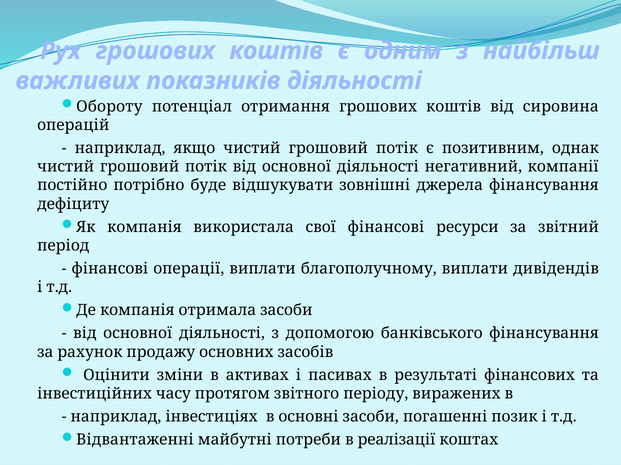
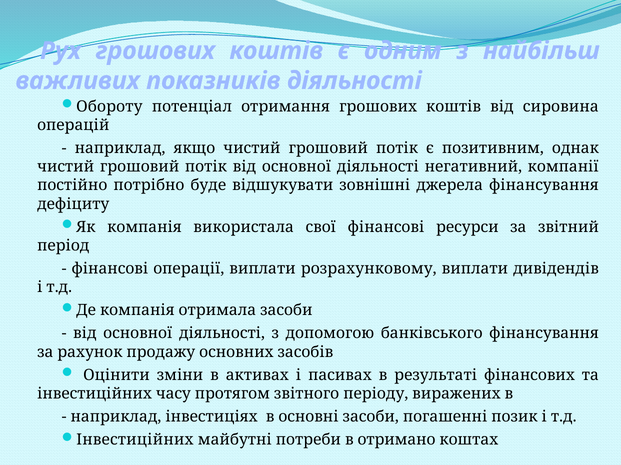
благополучному: благополучному -> розрахунковому (369, 269)
Відвантаженні: Відвантаженні -> Інвестиційних (135, 440)
реалізації: реалізації -> отримано (397, 440)
